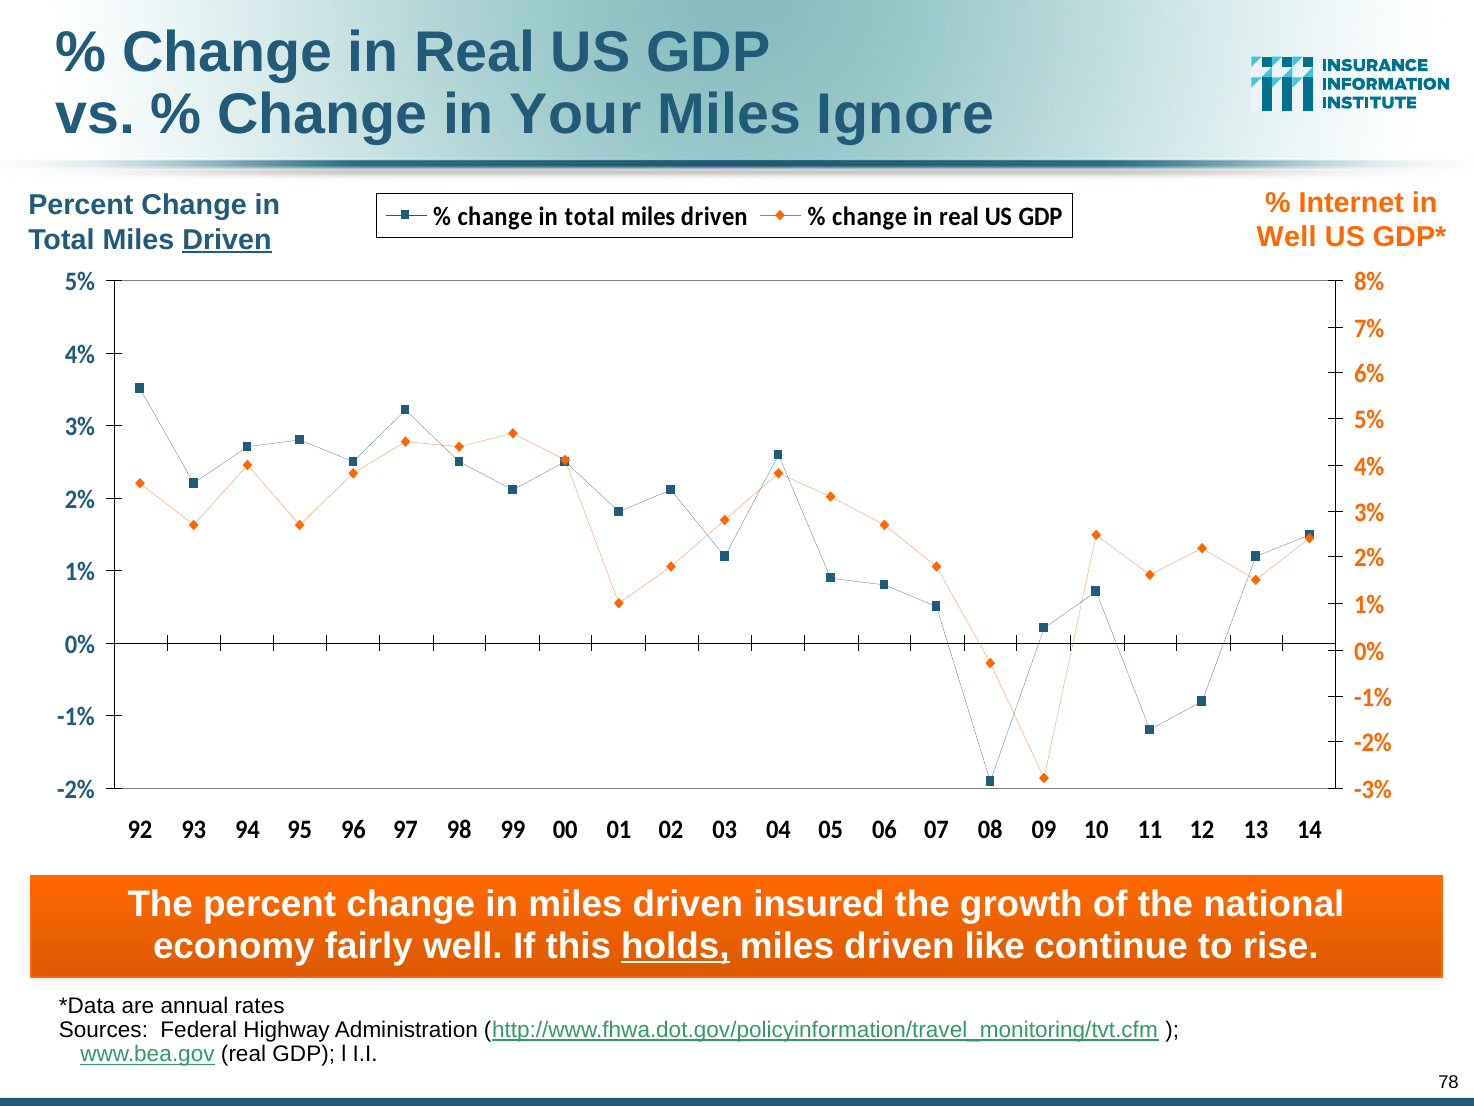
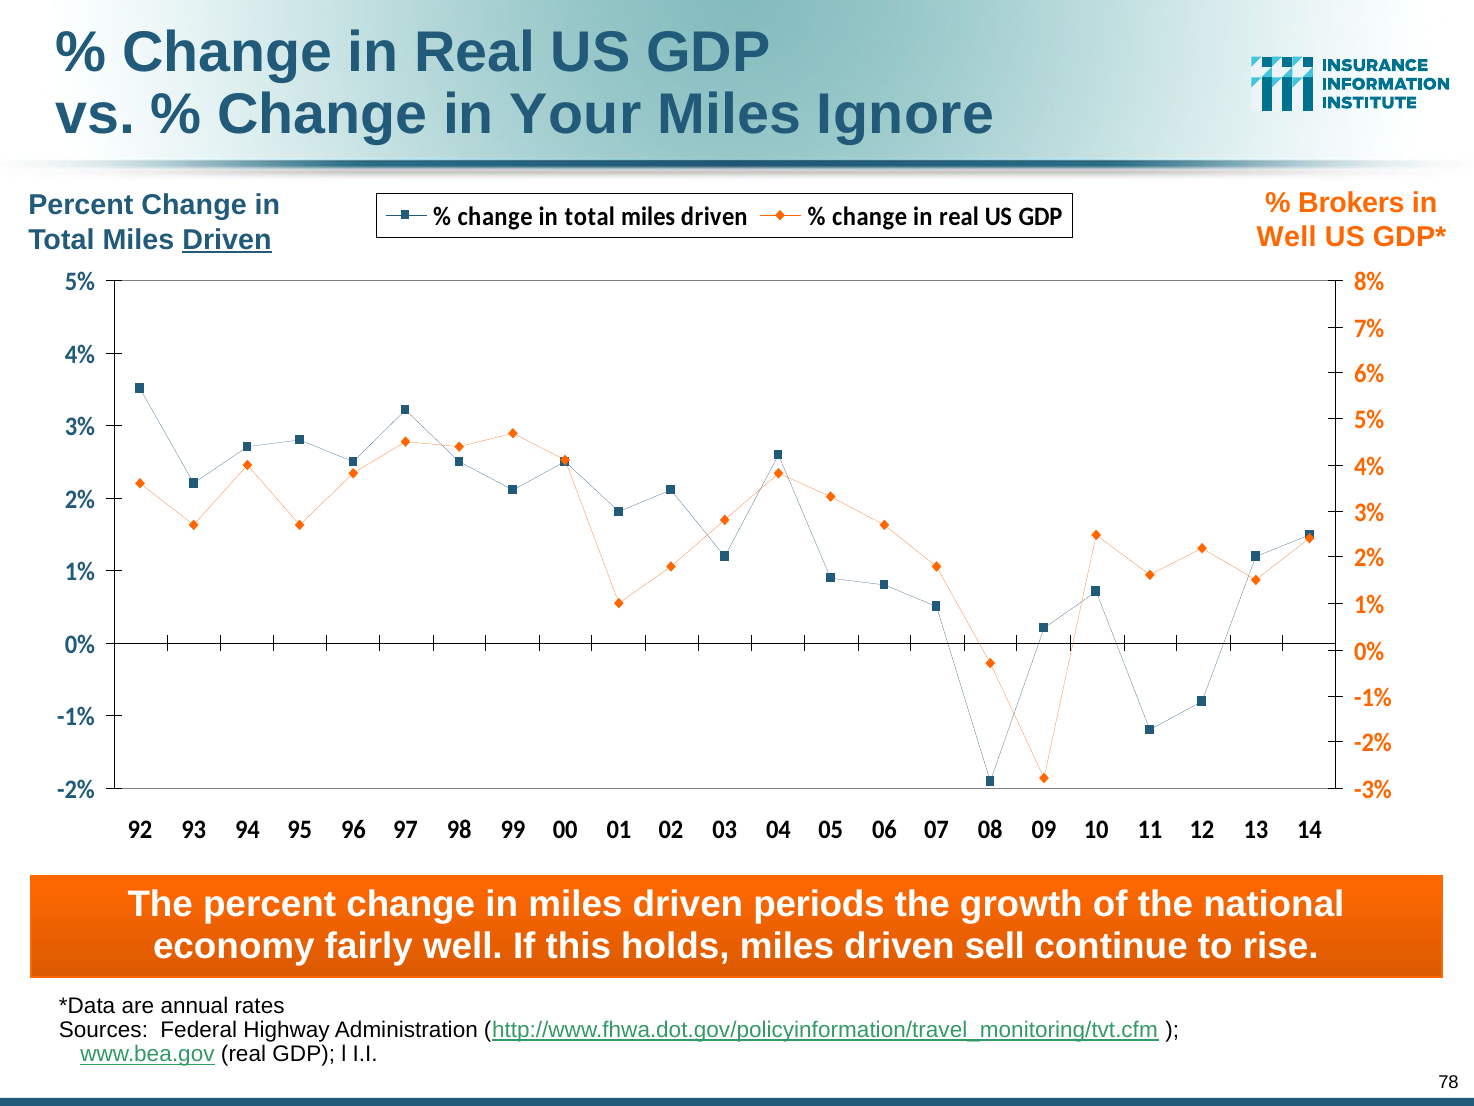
Internet: Internet -> Brokers (1351, 203)
insured: insured -> periods (819, 904)
holds underline: present -> none (675, 946)
like: like -> sell (995, 946)
